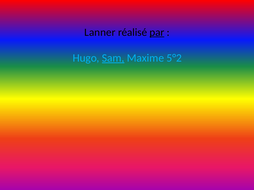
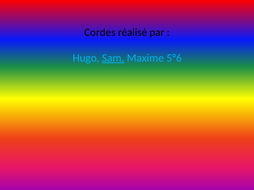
Lanner: Lanner -> Cordes (100, 32)
par underline: present -> none (157, 32)
5°2: 5°2 -> 5°6 (174, 58)
